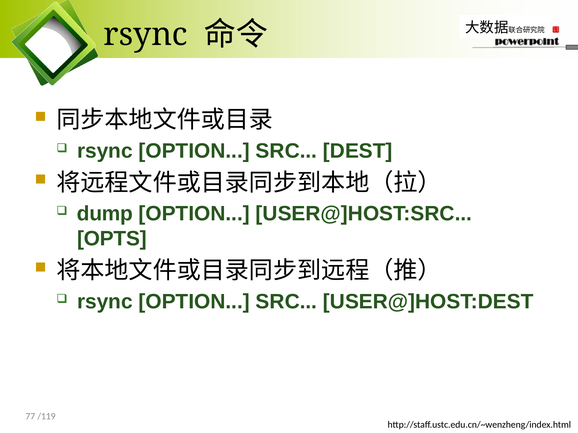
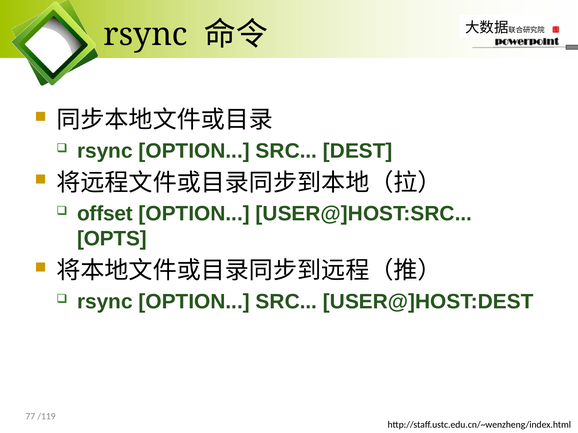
dump: dump -> offset (105, 214)
